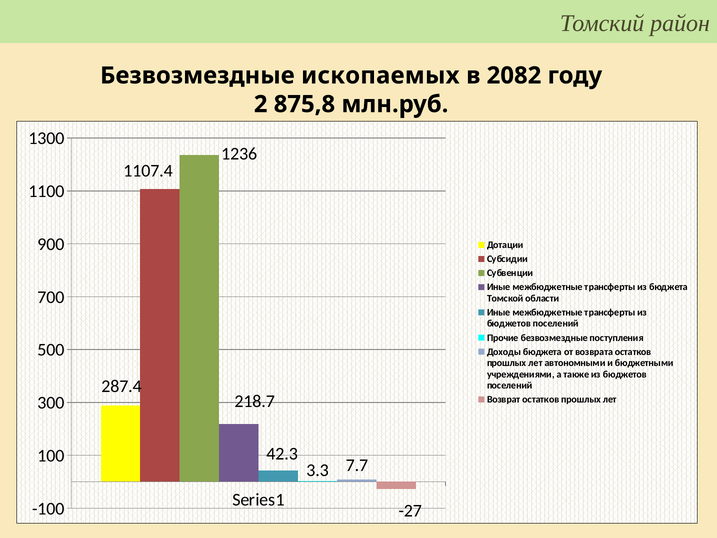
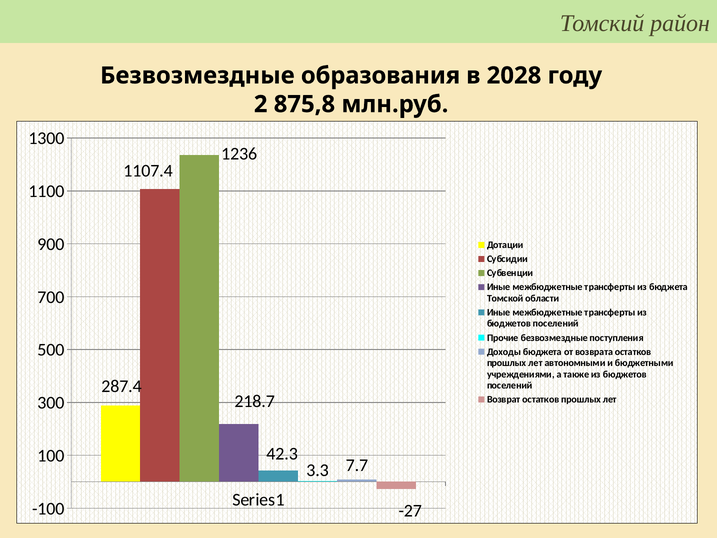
ископаемых: ископаемых -> образования (381, 76)
2082: 2082 -> 2028 (514, 76)
